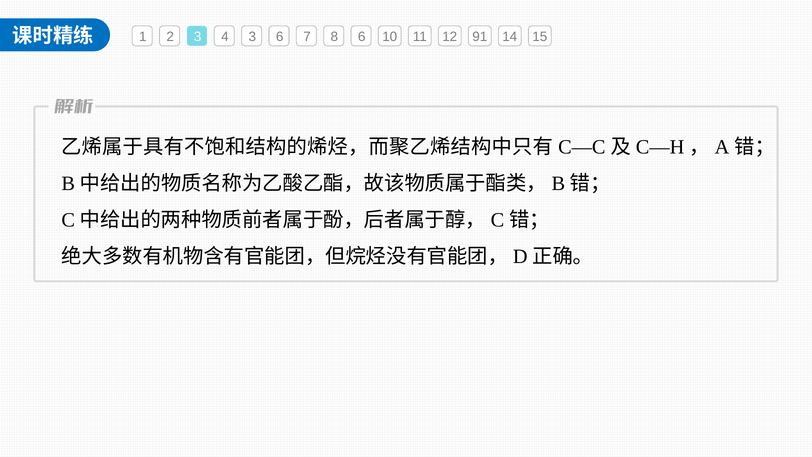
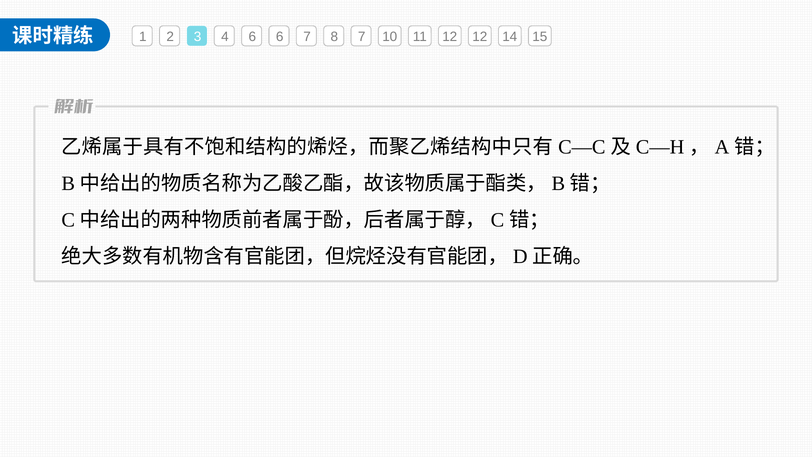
4 3: 3 -> 6 (252, 37)
8 6: 6 -> 7 (362, 37)
12 91: 91 -> 12 (480, 37)
